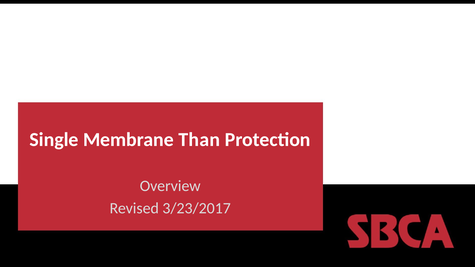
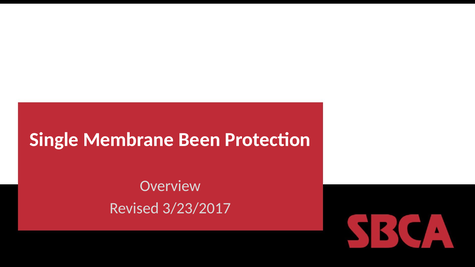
Than: Than -> Been (199, 140)
